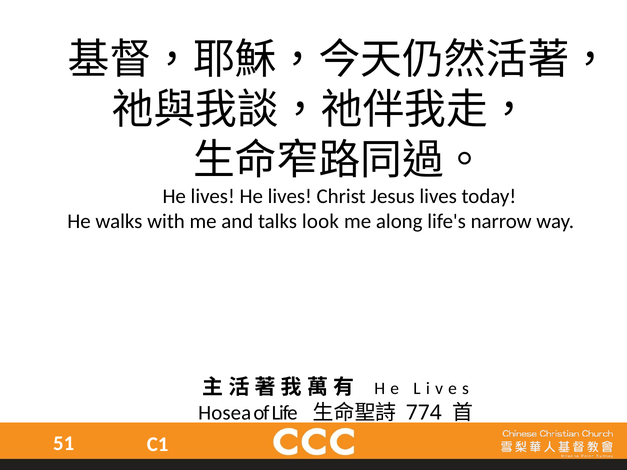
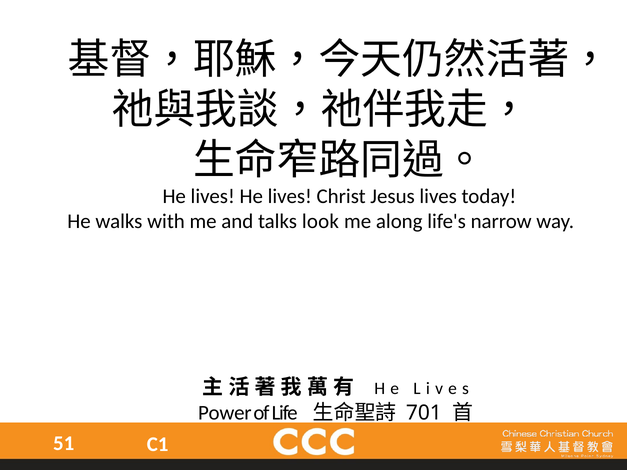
Hosea: Hosea -> Power (225, 413)
774: 774 -> 701 (424, 413)
